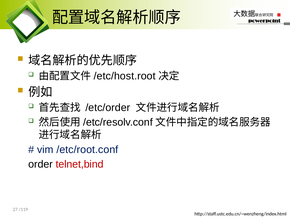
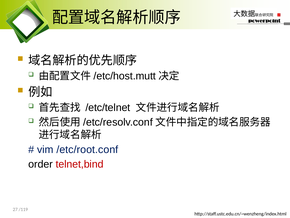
/etc/host.root: /etc/host.root -> /etc/host.mutt (125, 76)
/etc/order: /etc/order -> /etc/telnet (108, 107)
